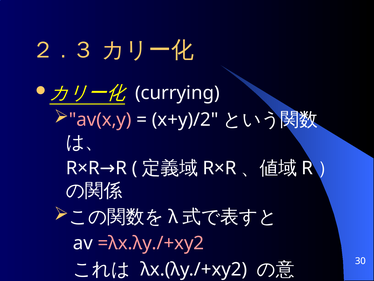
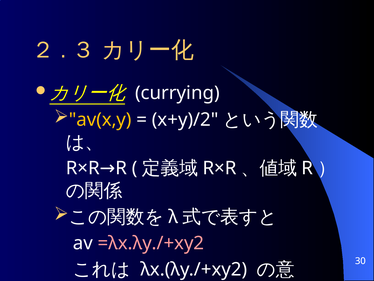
av(x,y colour: pink -> yellow (100, 119)
